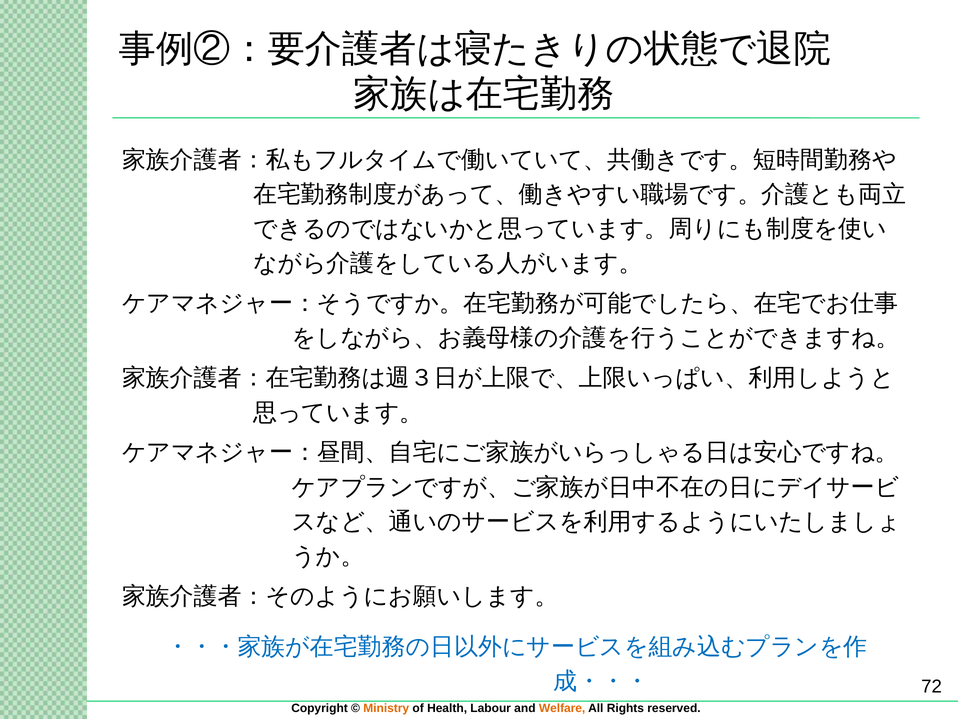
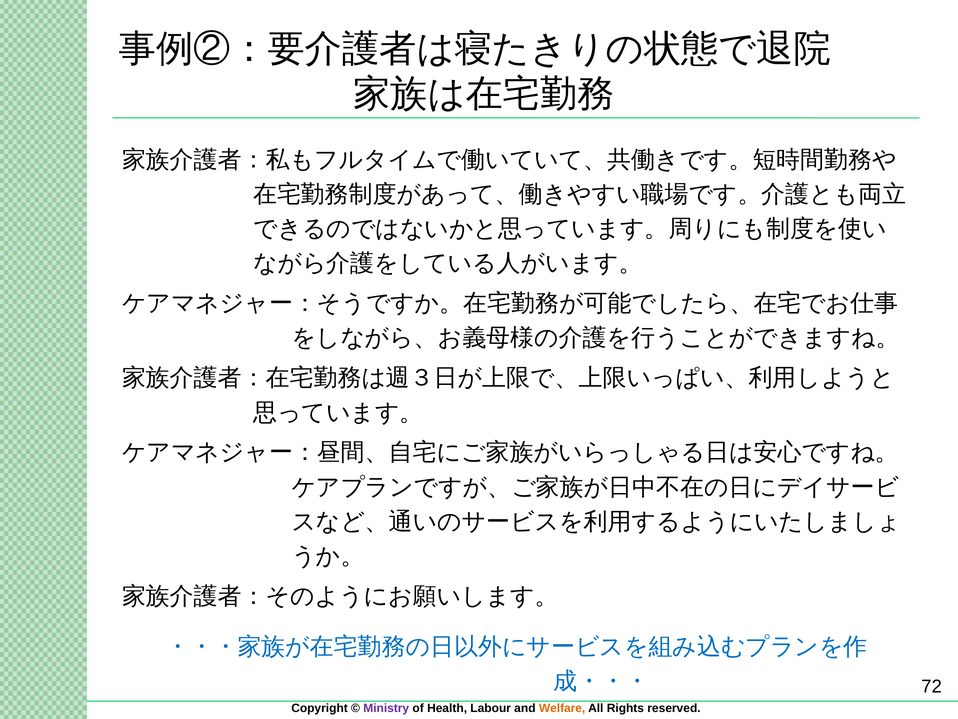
Ministry colour: orange -> purple (386, 708)
